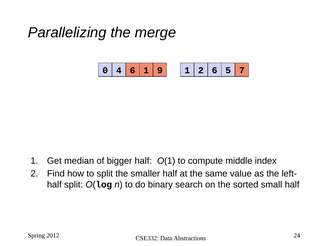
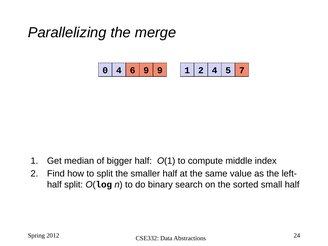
6 1: 1 -> 9 (146, 70)
2 6: 6 -> 4 (215, 70)
